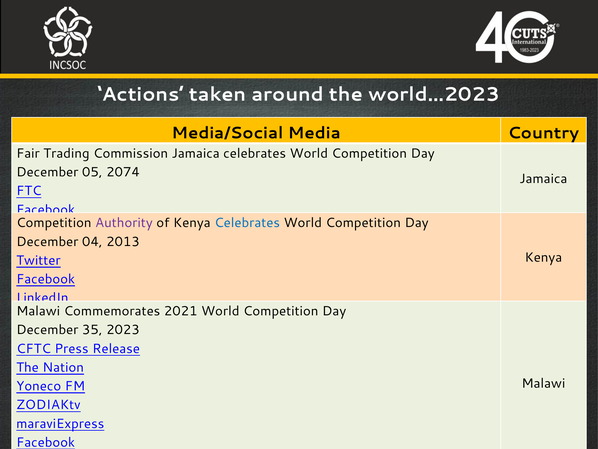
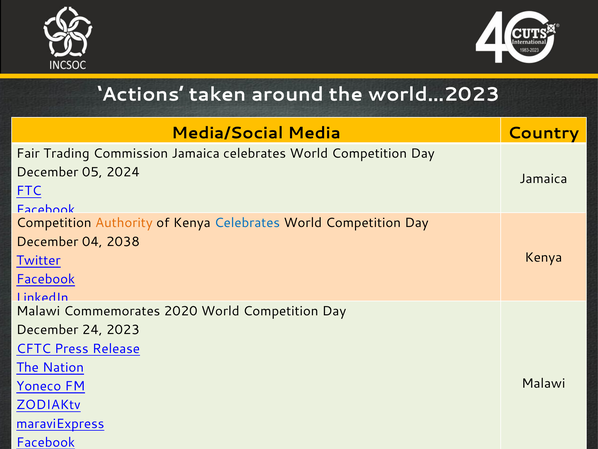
2074: 2074 -> 2024 (123, 172)
Authority colour: purple -> orange (124, 223)
2013: 2013 -> 2038 (123, 241)
2021: 2021 -> 2020 (181, 311)
35: 35 -> 24 (92, 329)
